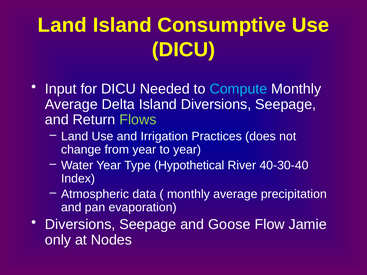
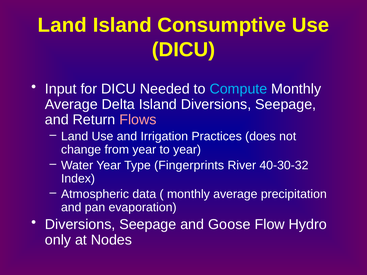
Flows colour: light green -> pink (138, 120)
Hypothetical: Hypothetical -> Fingerprints (189, 165)
40-30-40: 40-30-40 -> 40-30-32 (284, 165)
Jamie: Jamie -> Hydro (308, 225)
